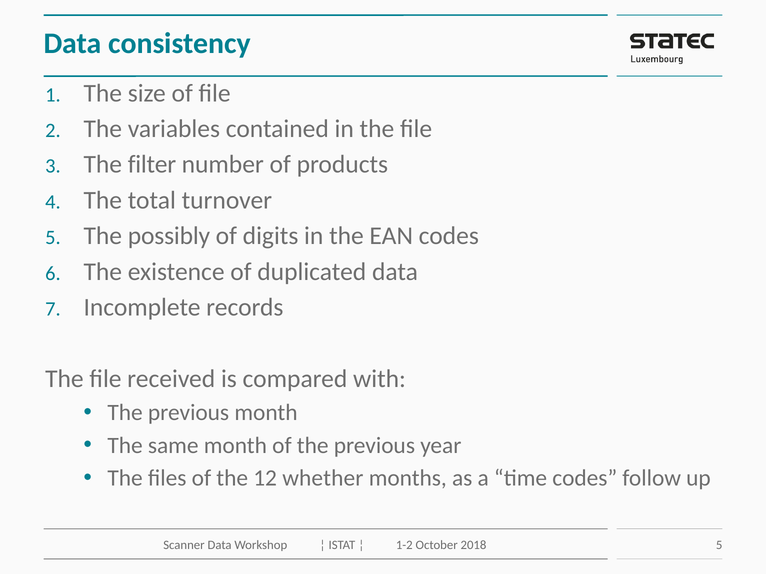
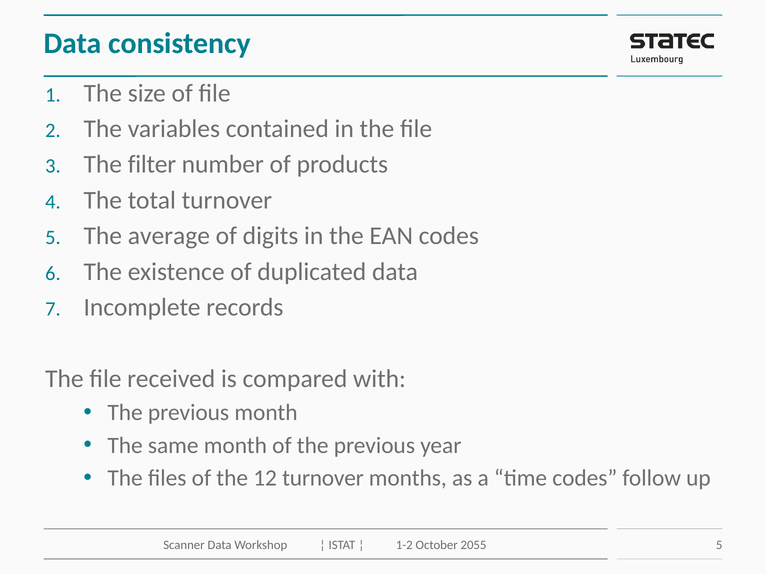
possibly: possibly -> average (169, 236)
12 whether: whether -> turnover (323, 479)
2018: 2018 -> 2055 (474, 545)
